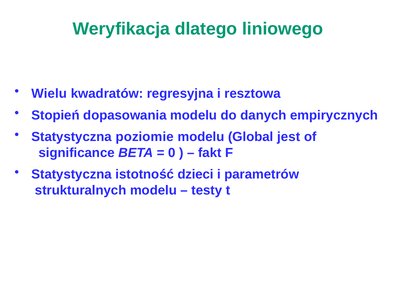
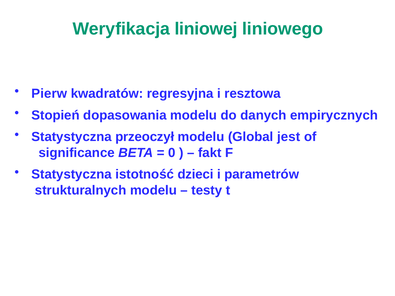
dlatego: dlatego -> liniowej (206, 29)
Wielu: Wielu -> Pierw (49, 94)
poziomie: poziomie -> przeoczył (145, 137)
